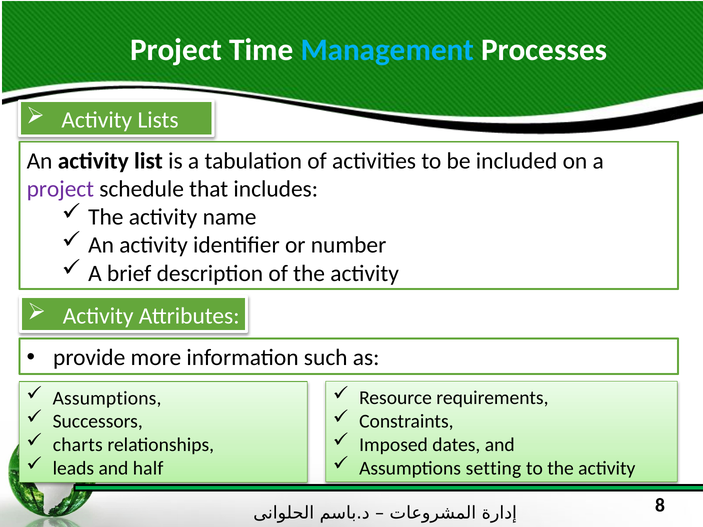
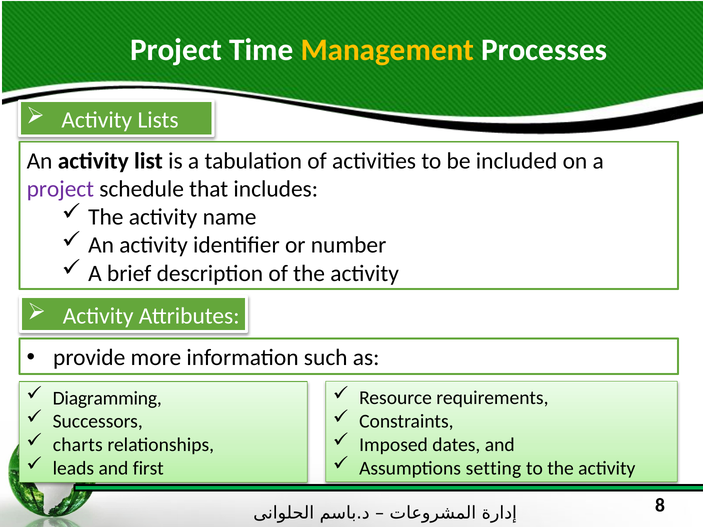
Management colour: light blue -> yellow (387, 50)
Assumptions: Assumptions -> Diagramming (107, 398)
half: half -> first (148, 469)
